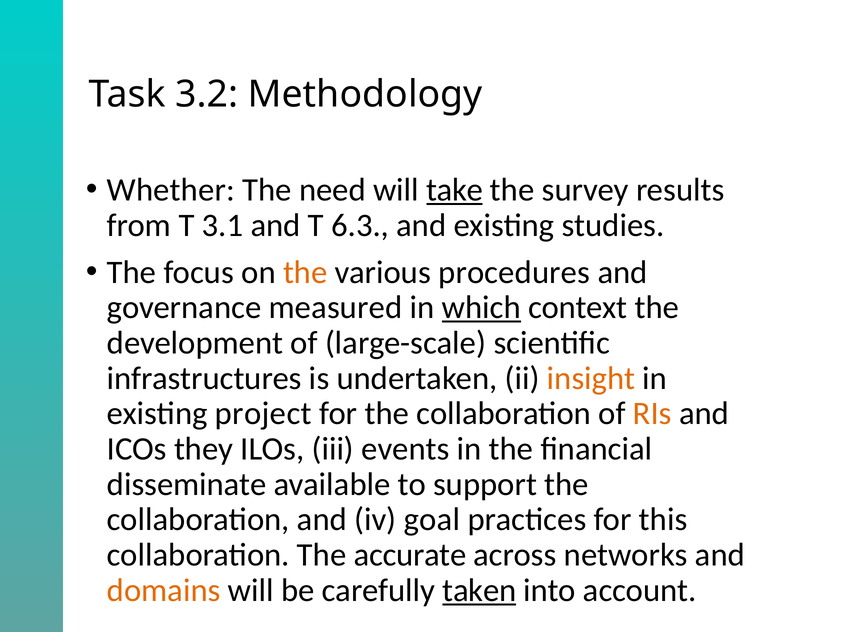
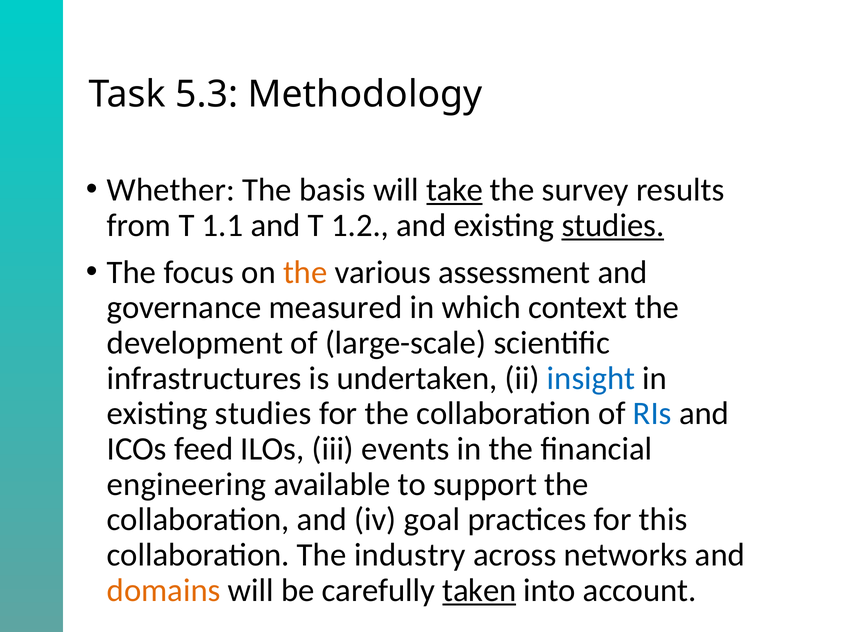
3.2: 3.2 -> 5.3 (207, 94)
need: need -> basis (332, 190)
3.1: 3.1 -> 1.1 (223, 225)
6.3: 6.3 -> 1.2 (360, 225)
studies underline: none -> present (613, 225)
procedures: procedures -> assessment (514, 272)
which underline: present -> none (481, 307)
insight colour: orange -> blue (591, 378)
project: project -> studies (263, 413)
RIs colour: orange -> blue (652, 413)
they: they -> feed (204, 449)
disseminate: disseminate -> engineering (187, 484)
accurate: accurate -> industry (410, 554)
